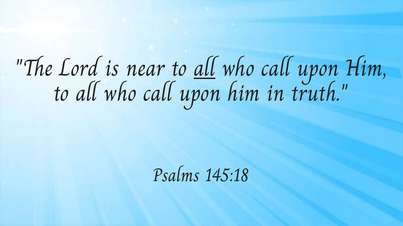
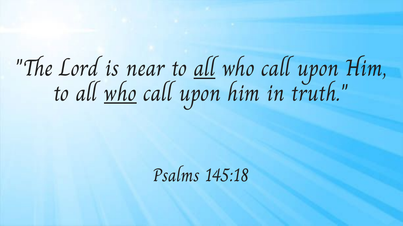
who underline: none -> present (120, 94)
